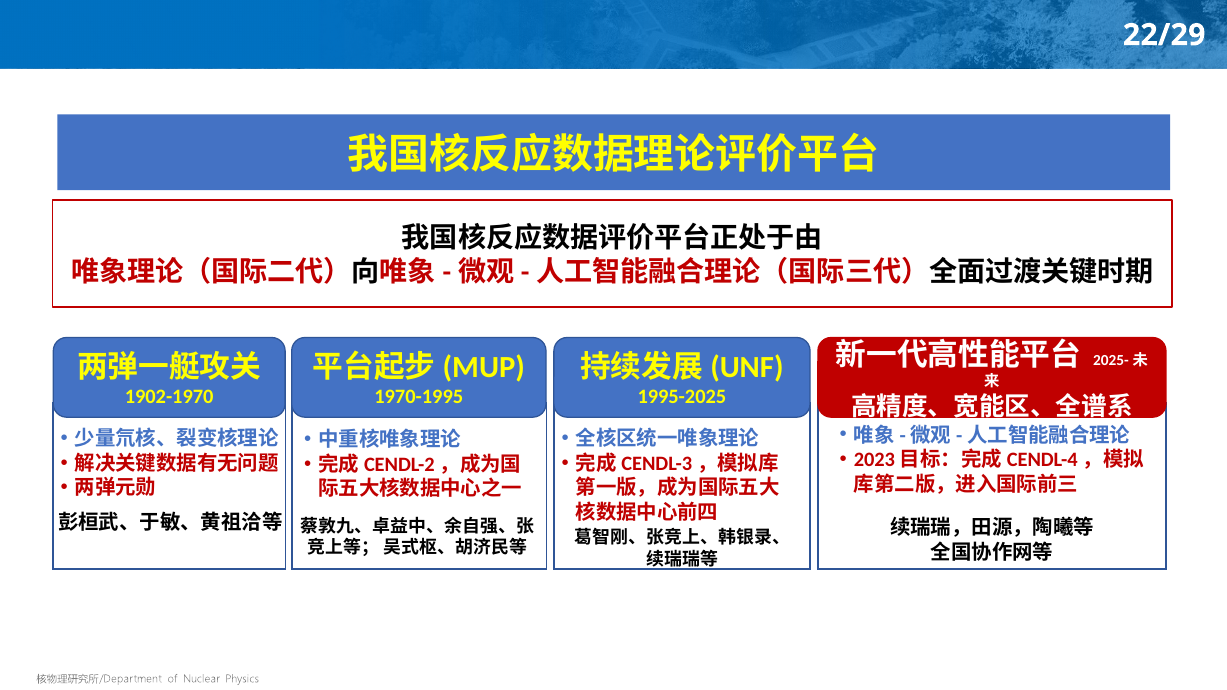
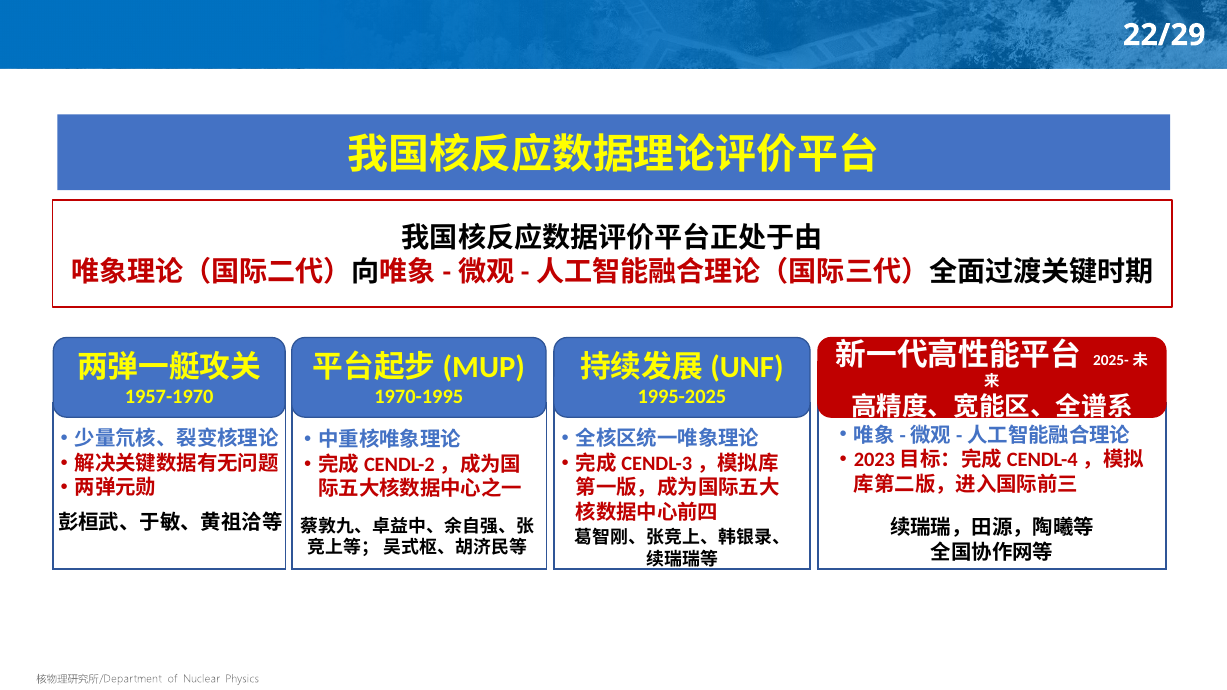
1902-1970: 1902-1970 -> 1957-1970 (169, 397)
